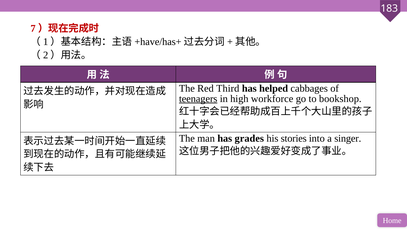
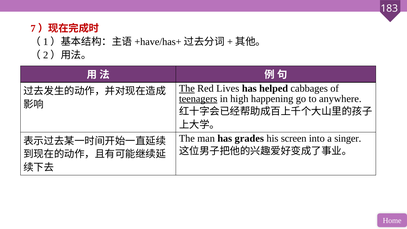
The underline: none -> present (187, 89)
Third: Third -> Lives (228, 89)
workforce: workforce -> happening (272, 99)
bookshop: bookshop -> anywhere (340, 99)
stories: stories -> screen (294, 138)
